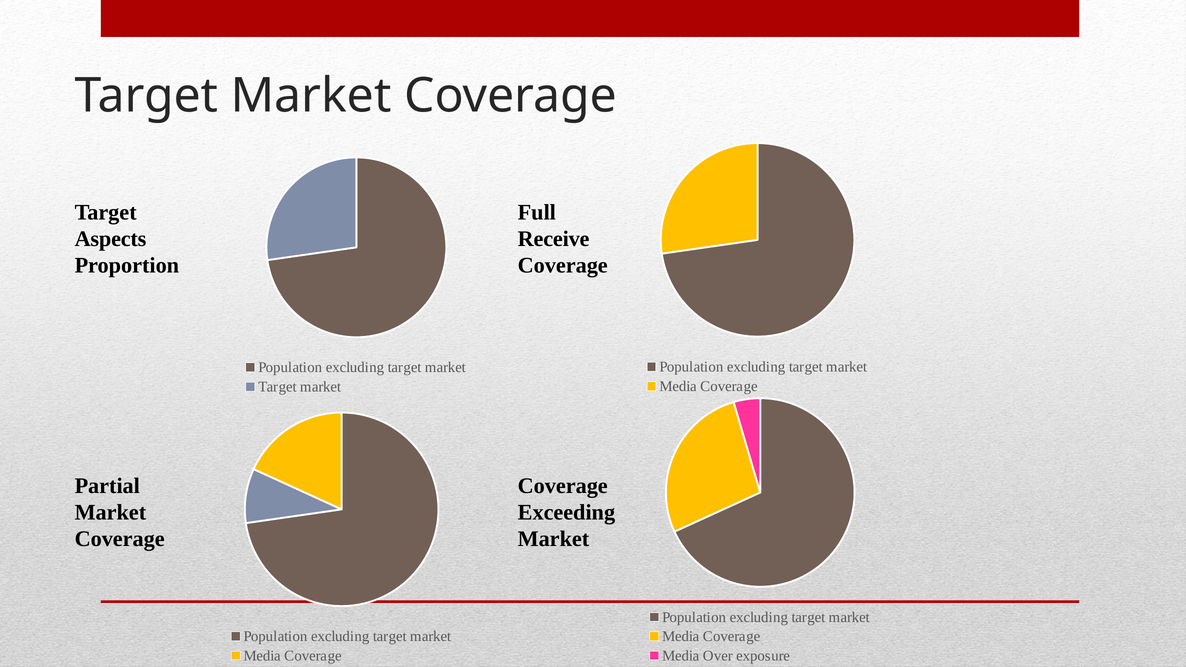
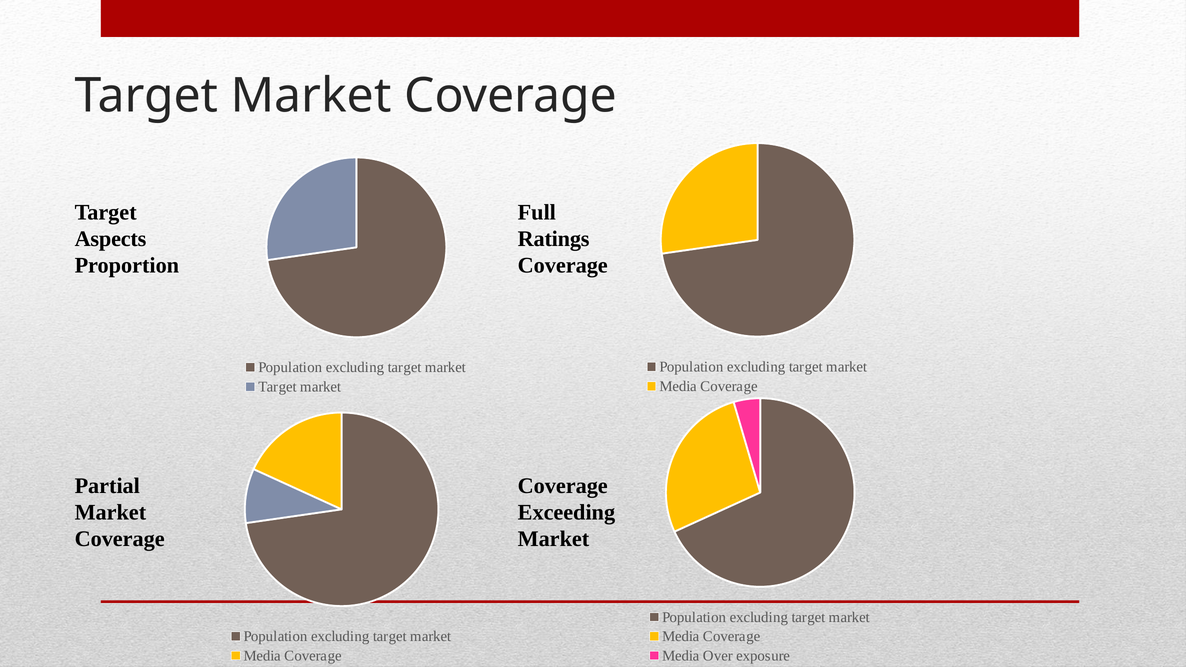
Receive: Receive -> Ratings (554, 239)
